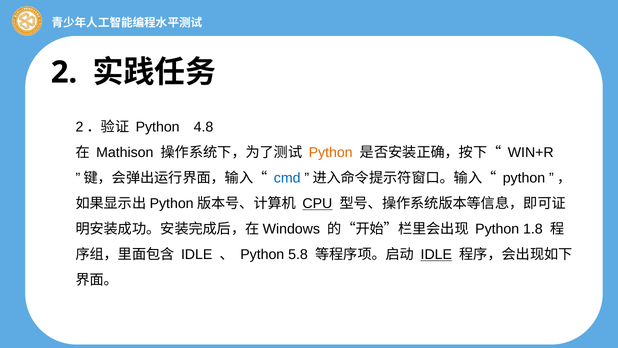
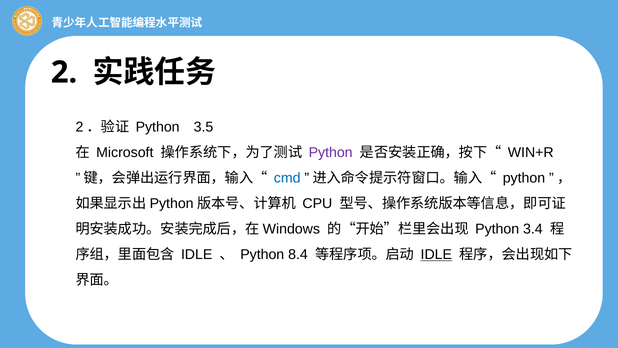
4.8: 4.8 -> 3.5 (204, 127)
Mathison: Mathison -> Microsoft (125, 152)
Python colour: orange -> purple (331, 152)
CPU underline: present -> none (317, 203)
1.8: 1.8 -> 3.4 (533, 229)
5.8: 5.8 -> 8.4 (298, 254)
